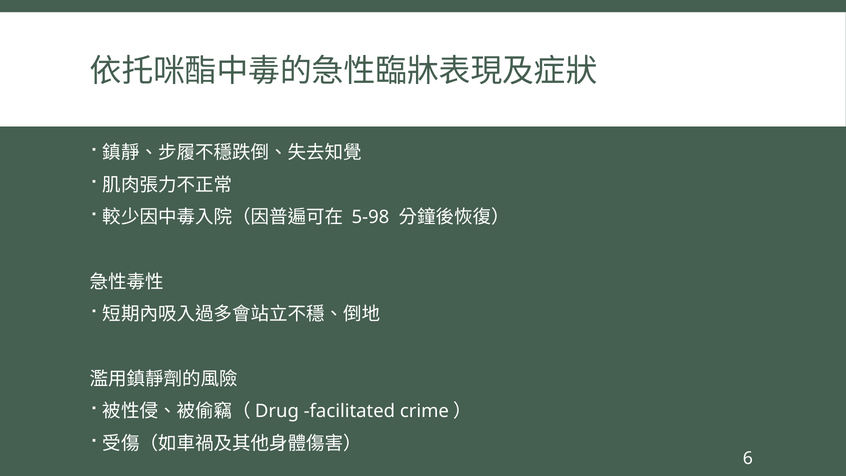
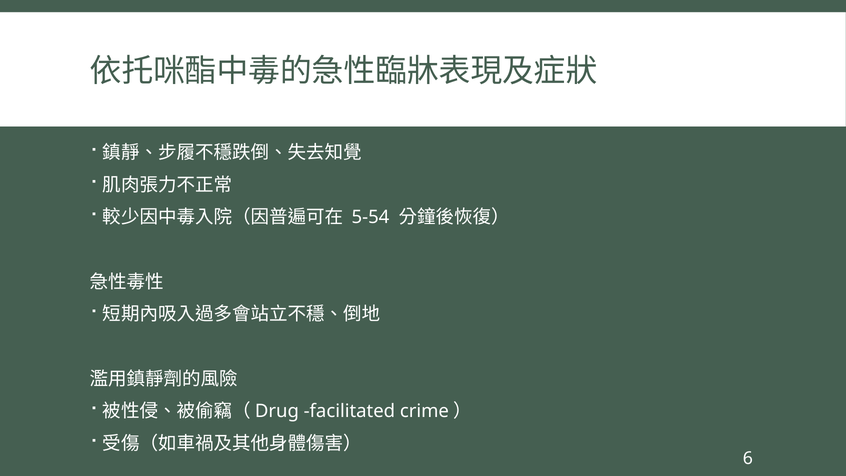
5-98: 5-98 -> 5-54 (370, 217)
